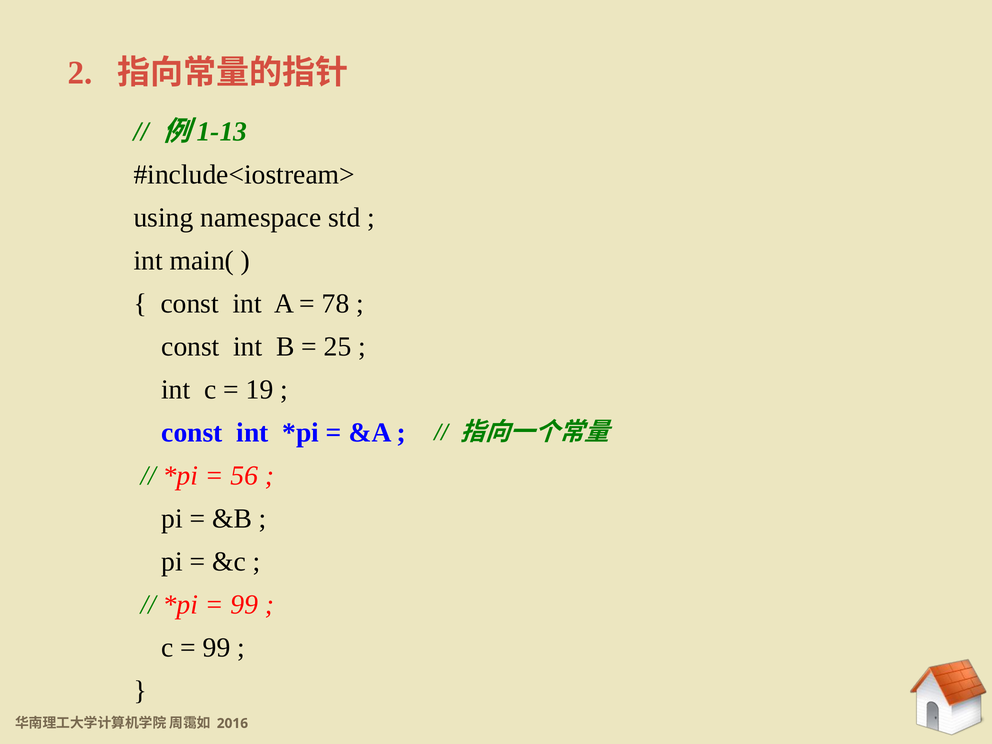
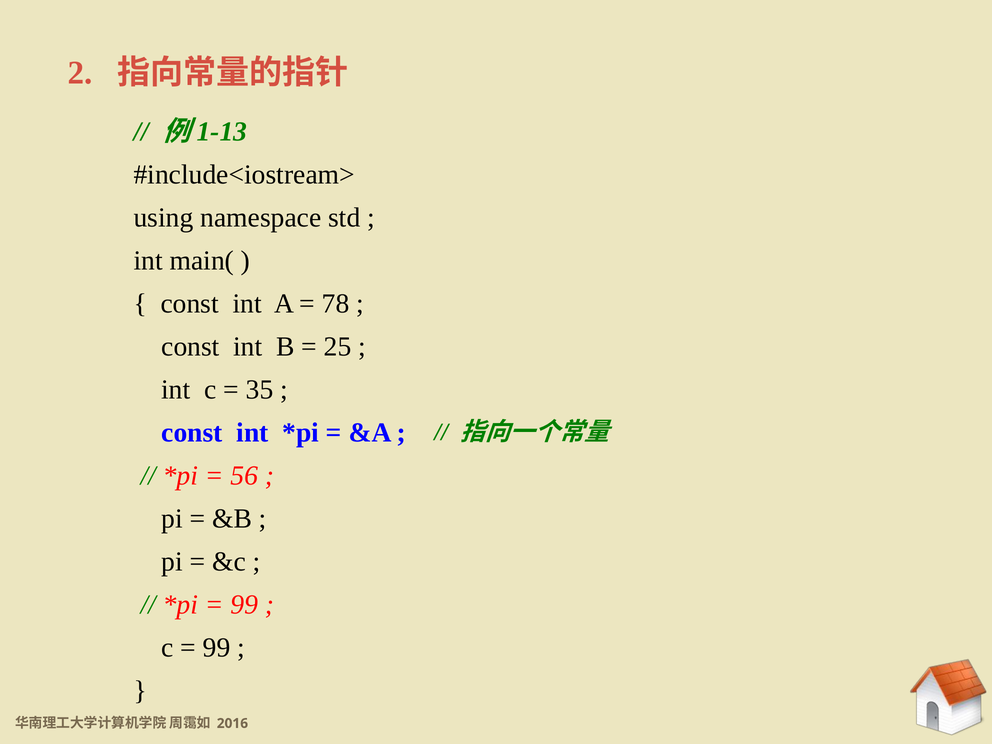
19: 19 -> 35 (260, 390)
